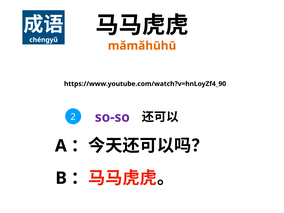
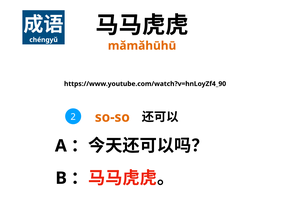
so-so colour: purple -> orange (112, 117)
